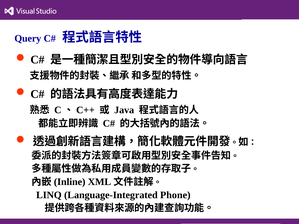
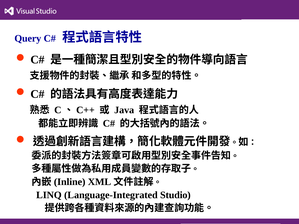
Phone: Phone -> Studio (175, 195)
